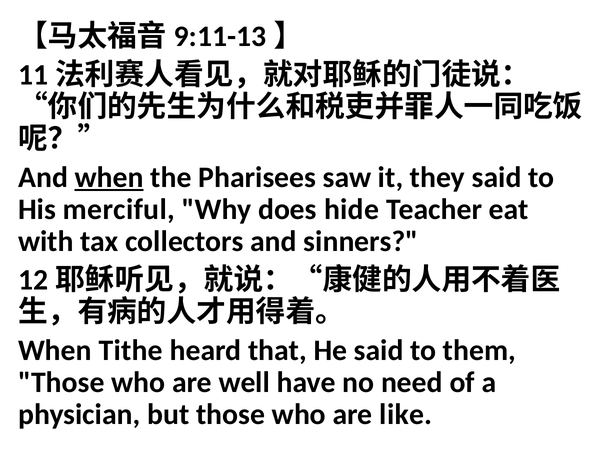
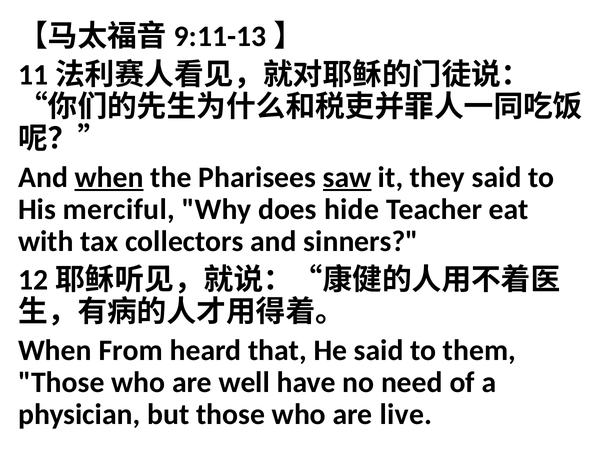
saw underline: none -> present (347, 177)
Tithe: Tithe -> From (131, 351)
like: like -> live (406, 415)
